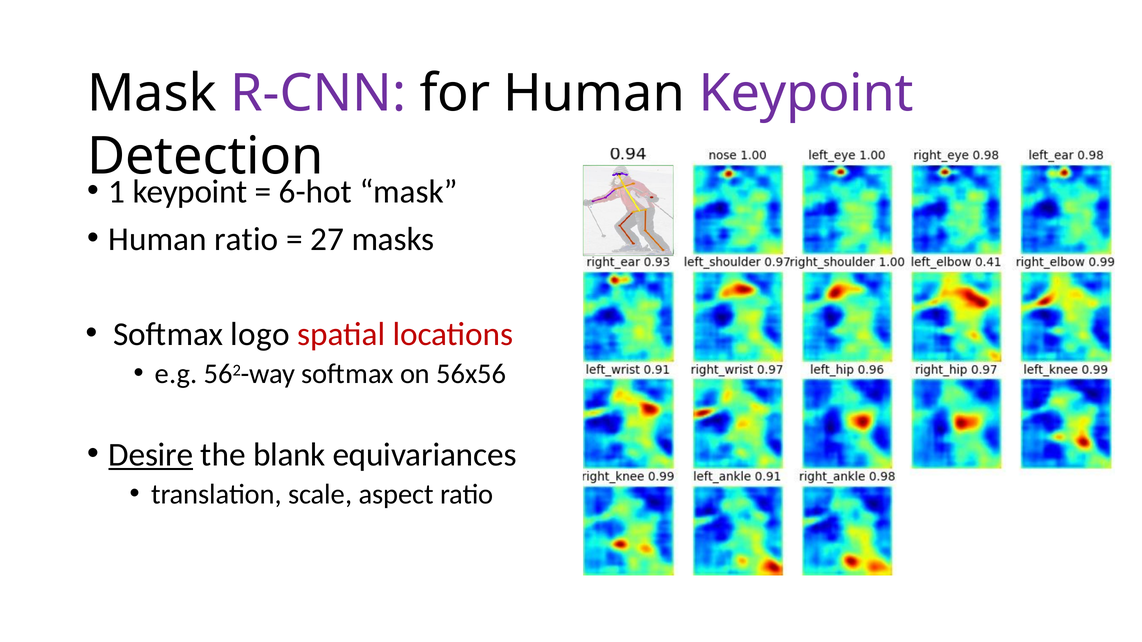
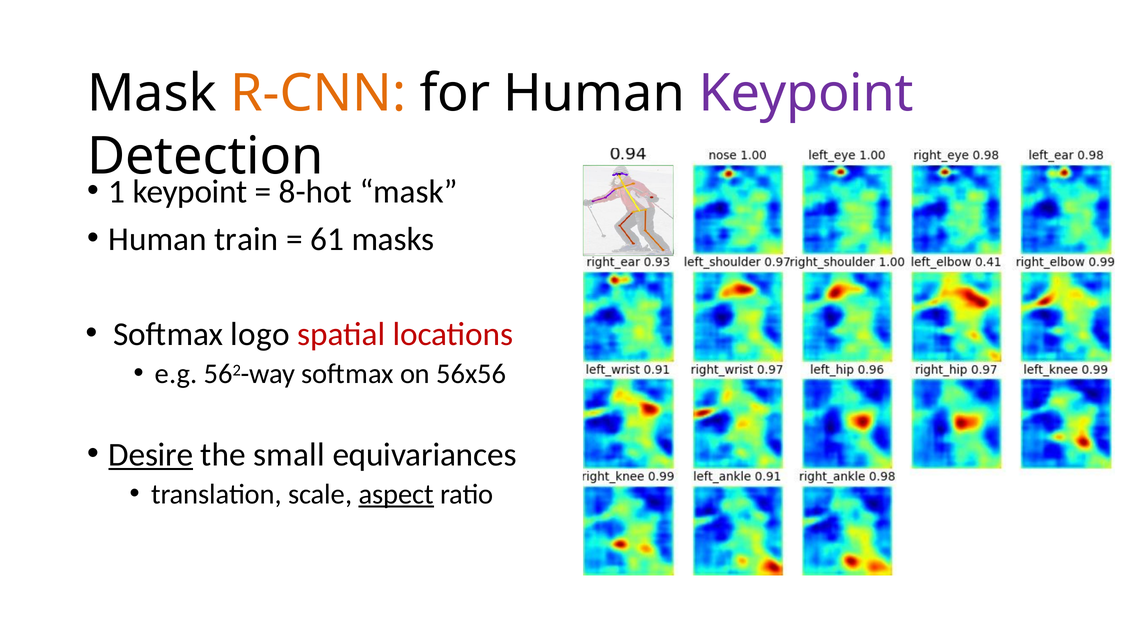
R-CNN colour: purple -> orange (318, 94)
6-hot: 6-hot -> 8-hot (315, 192)
Human ratio: ratio -> train (246, 239)
27: 27 -> 61 (327, 239)
blank: blank -> small (289, 455)
aspect underline: none -> present (396, 495)
